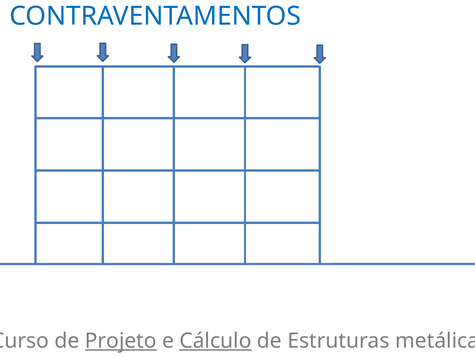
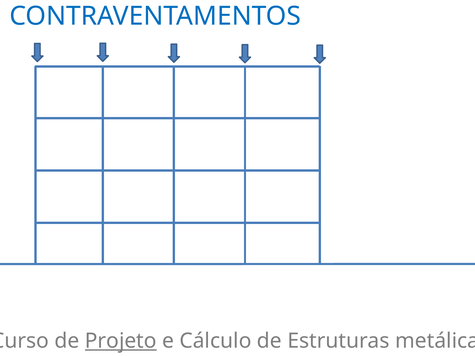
Cálculo underline: present -> none (215, 341)
